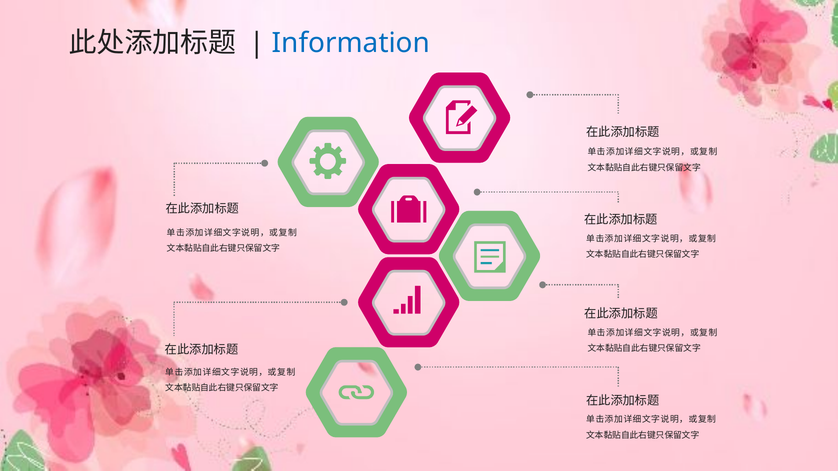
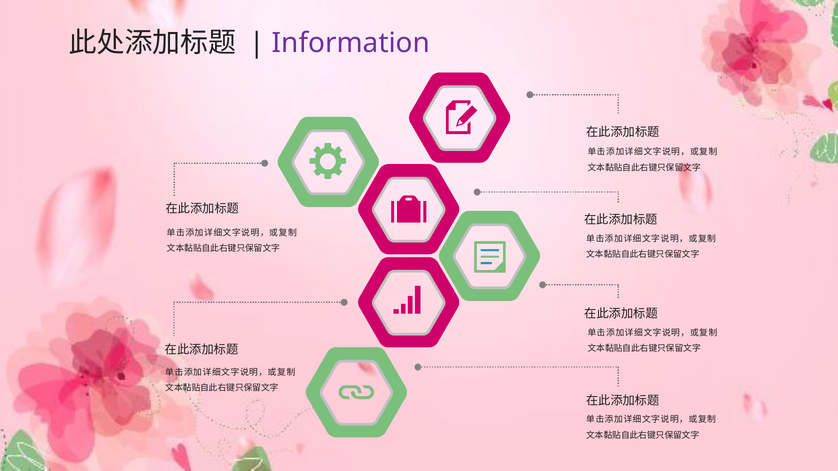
Information colour: blue -> purple (351, 43)
